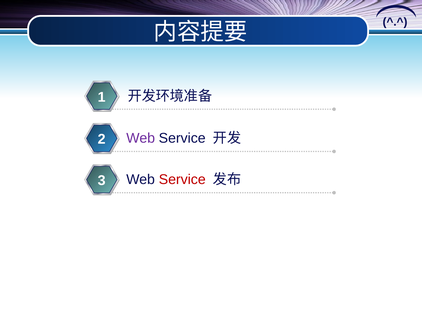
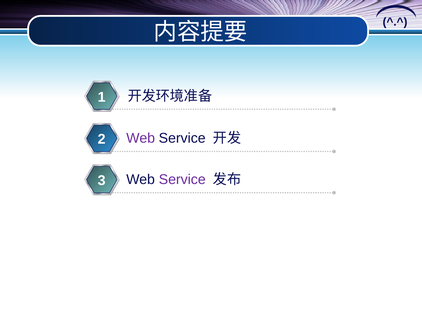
Service colour: red -> purple (182, 179)
